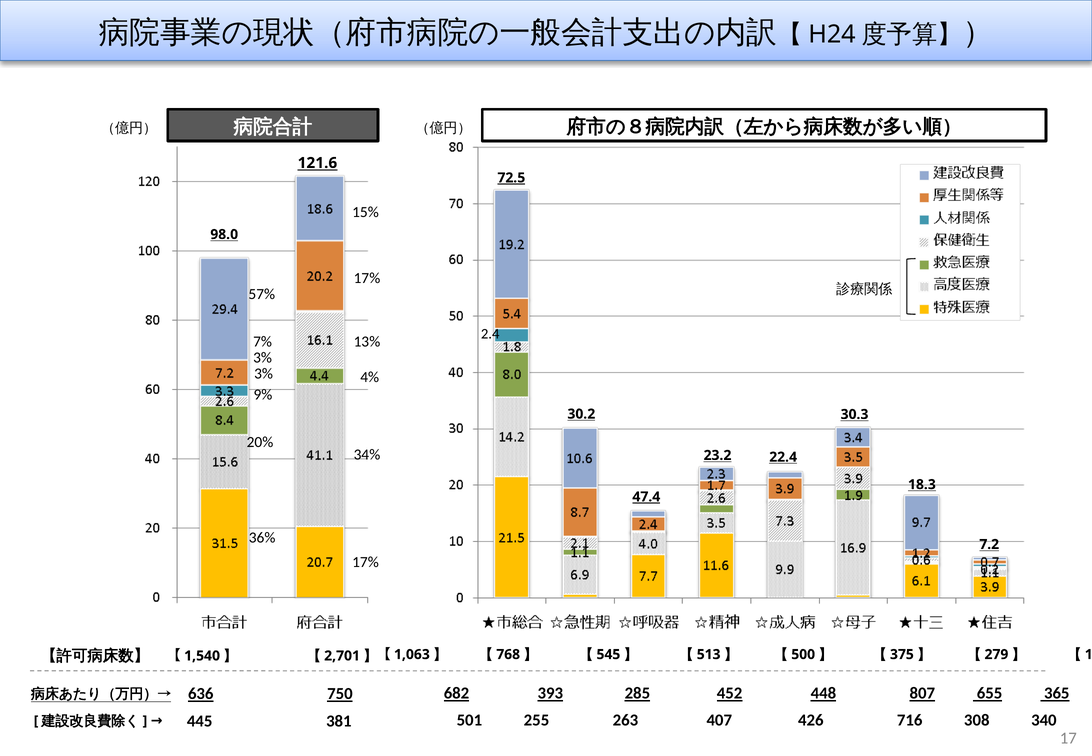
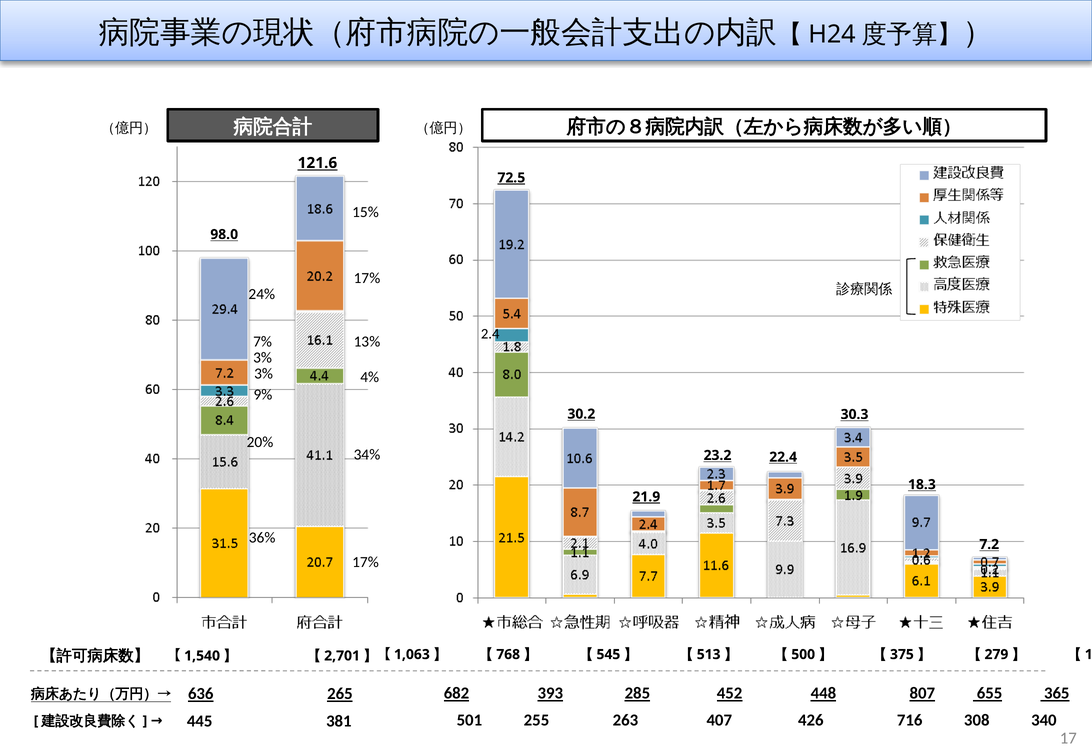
57%: 57% -> 24% (262, 294)
47.4: 47.4 -> 21.9 (646, 497)
750: 750 -> 265 (340, 694)
